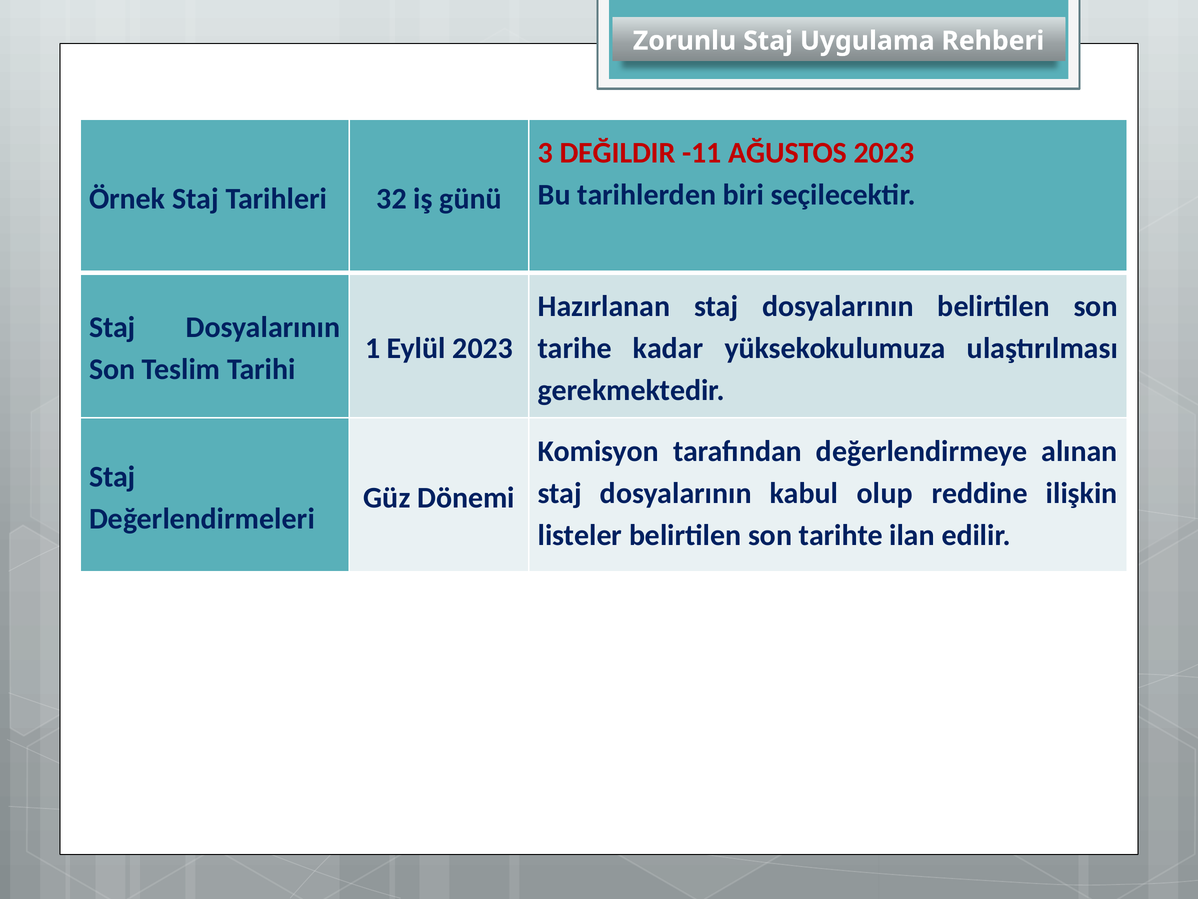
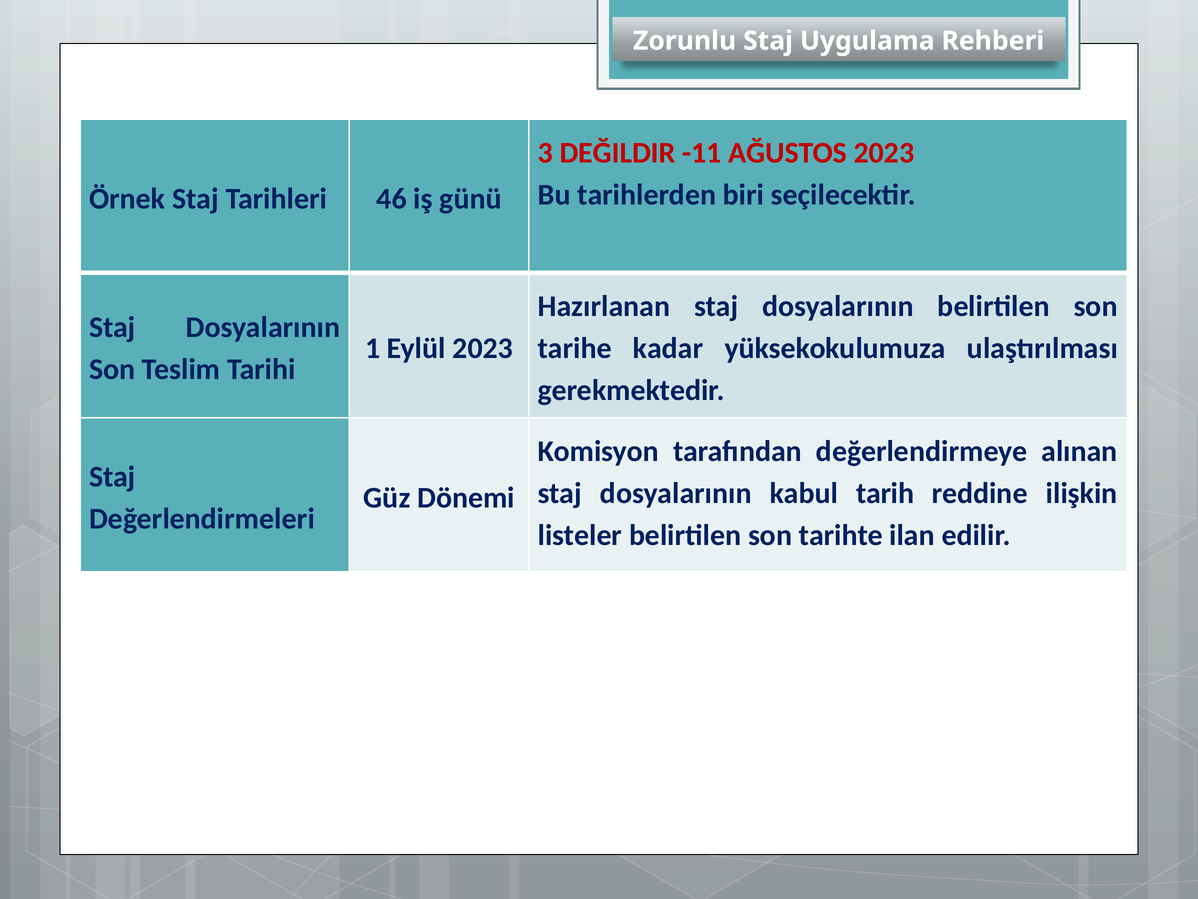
32: 32 -> 46 (392, 199)
olup: olup -> tarih (885, 493)
